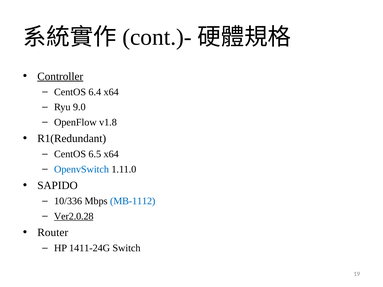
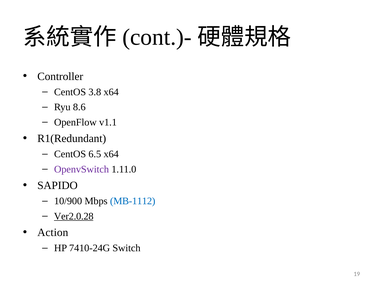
Controller underline: present -> none (60, 76)
6.4: 6.4 -> 3.8 (95, 92)
9.0: 9.0 -> 8.6 (79, 107)
v1.8: v1.8 -> v1.1 (108, 122)
OpenvSwitch colour: blue -> purple (82, 169)
10/336: 10/336 -> 10/900 (68, 201)
Router: Router -> Action (53, 233)
1411-24G: 1411-24G -> 7410-24G (90, 248)
